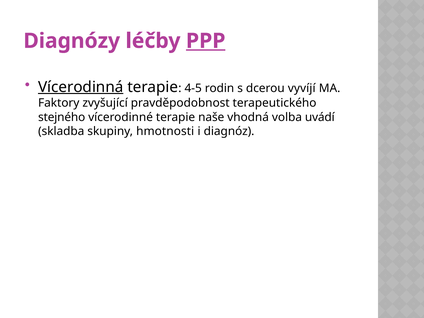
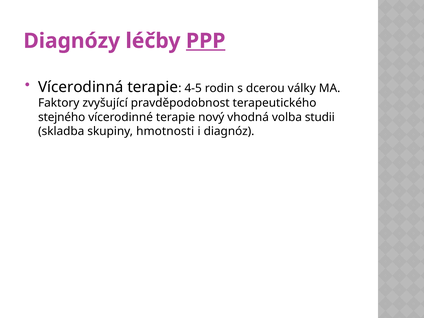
Vícerodinná underline: present -> none (81, 87)
vyvíjí: vyvíjí -> války (302, 88)
naše: naše -> nový (211, 117)
uvádí: uvádí -> studii (320, 117)
